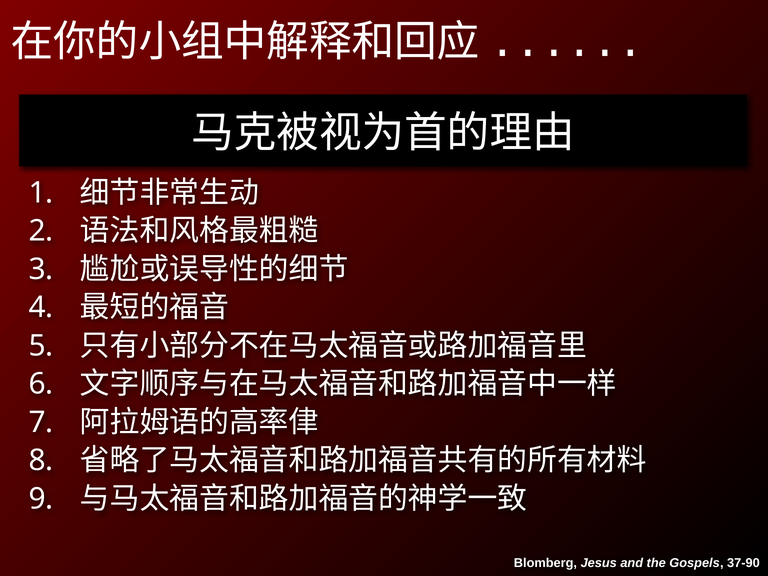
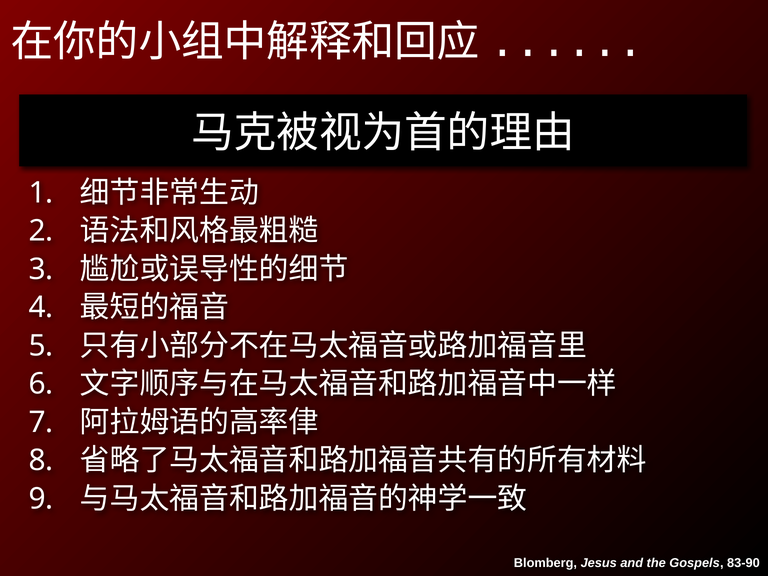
37-90: 37-90 -> 83-90 (743, 563)
